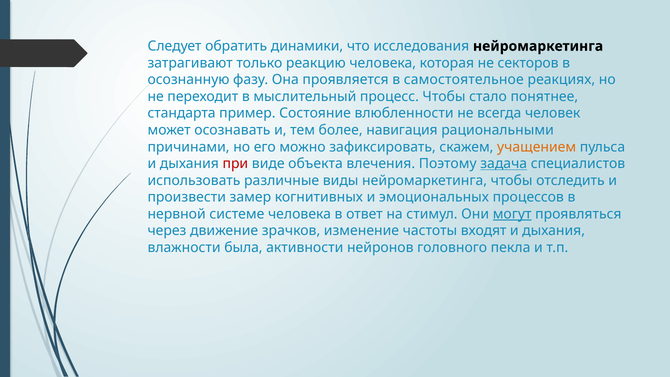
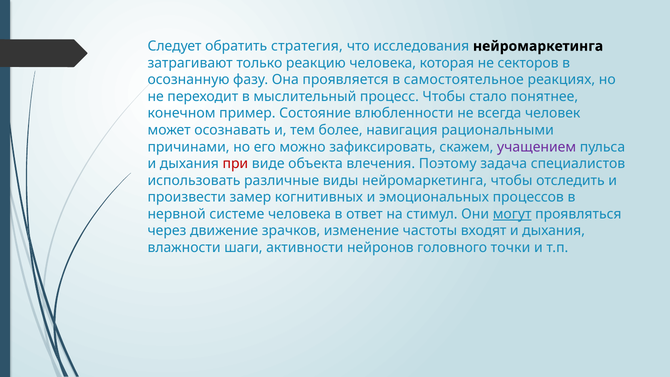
динамики: динамики -> стратегия (307, 46)
стандарта: стандарта -> конечном (182, 113)
учащением colour: orange -> purple (537, 147)
задача underline: present -> none (504, 164)
была: была -> шаги (243, 248)
пекла: пекла -> точки (511, 248)
